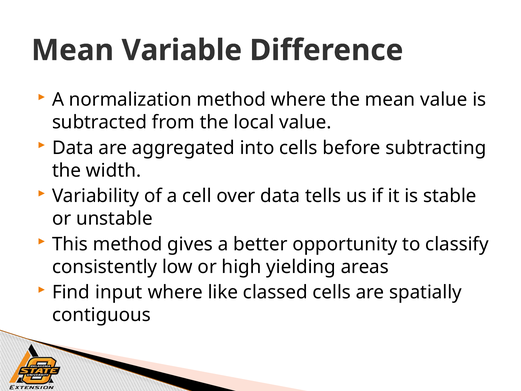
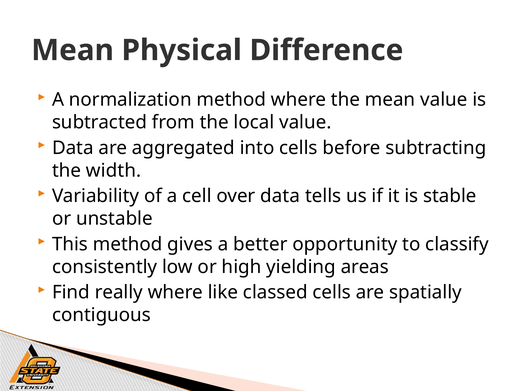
Variable: Variable -> Physical (182, 50)
input: input -> really (119, 292)
